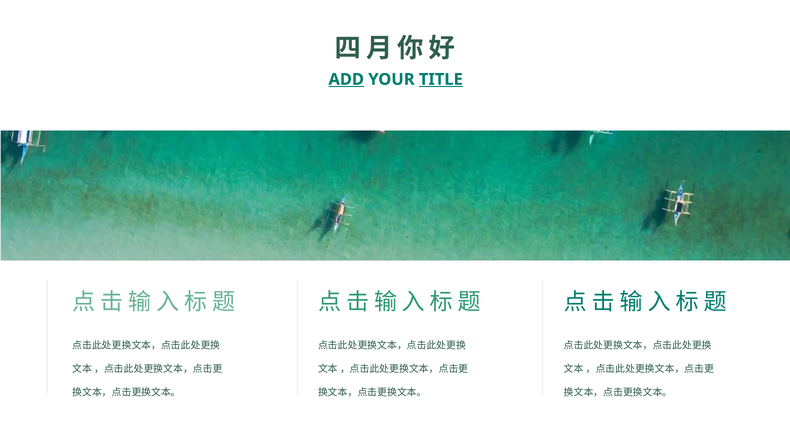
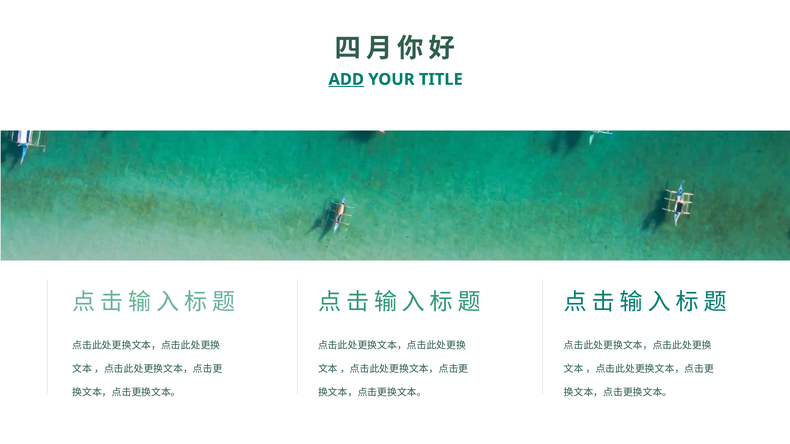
TITLE underline: present -> none (441, 79)
